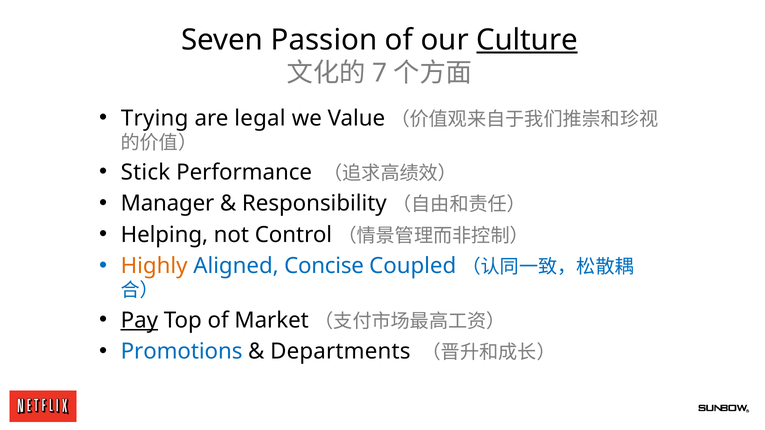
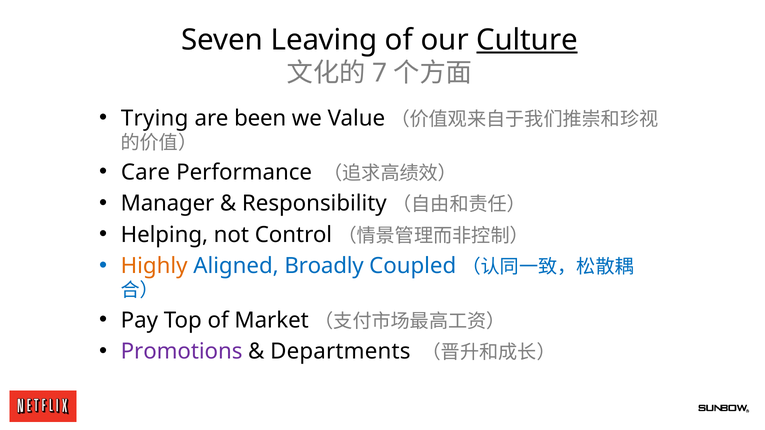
Passion: Passion -> Leaving (324, 40)
legal: legal -> been (260, 118)
Stick: Stick -> Care (145, 172)
Concise: Concise -> Broadly (324, 266)
Pay underline: present -> none (139, 320)
Promotions colour: blue -> purple (182, 352)
